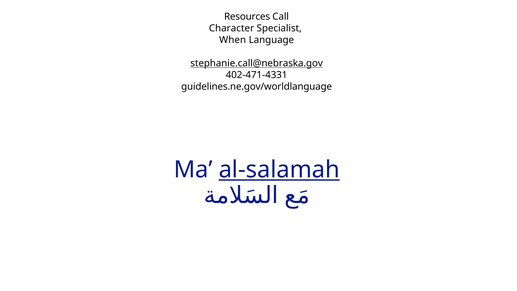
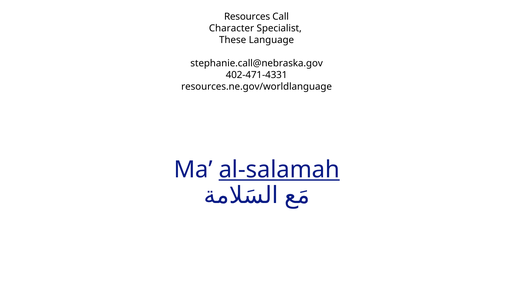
When: When -> These (233, 40)
stephanie.call@nebraska.gov underline: present -> none (257, 63)
guidelines.ne.gov/worldlanguage: guidelines.ne.gov/worldlanguage -> resources.ne.gov/worldlanguage (257, 87)
